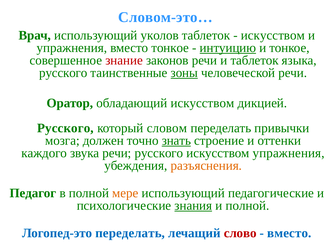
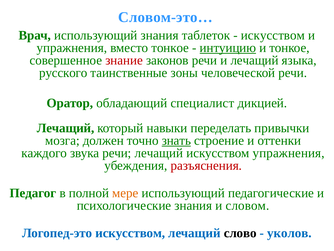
использующий уколов: уколов -> знания (160, 35)
и таблеток: таблеток -> лечащий (255, 60)
зоны underline: present -> none (184, 73)
обладающий искусством: искусством -> специалист (202, 103)
Русского: Русского -> Лечащий (66, 128)
словом: словом -> навыки (167, 128)
речи русского: русского -> лечащий (159, 153)
разъяснения colour: orange -> red (206, 165)
знания underline: present -> none (193, 205)
и полной: полной -> словом (247, 205)
Логопед-это переделать: переделать -> искусством (130, 233)
слово colour: red -> black (240, 233)
вместо: вместо -> уколов (289, 233)
